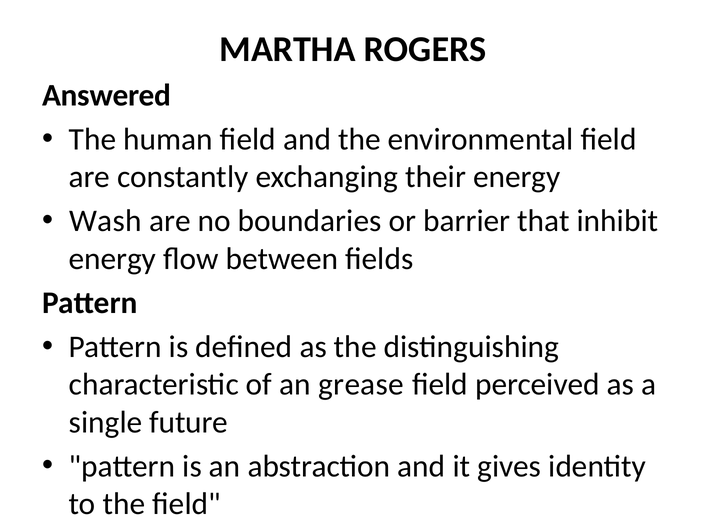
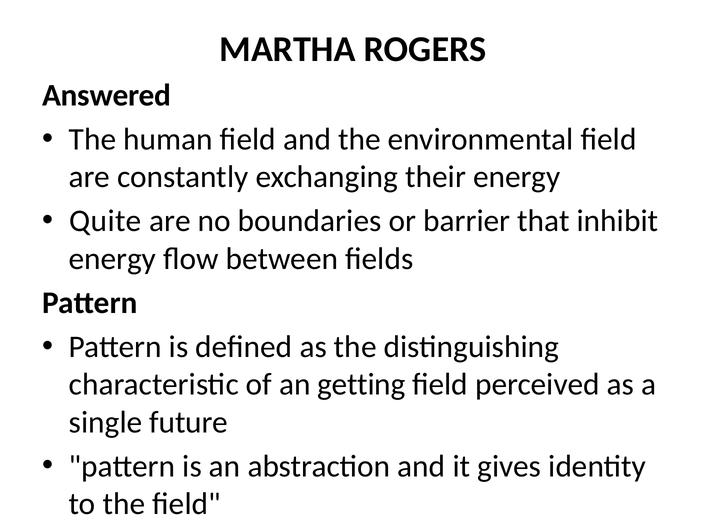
Wash: Wash -> Quite (105, 221)
grease: grease -> getting (361, 384)
